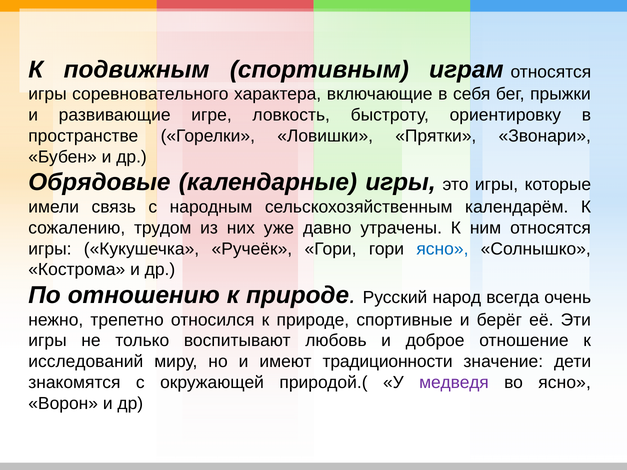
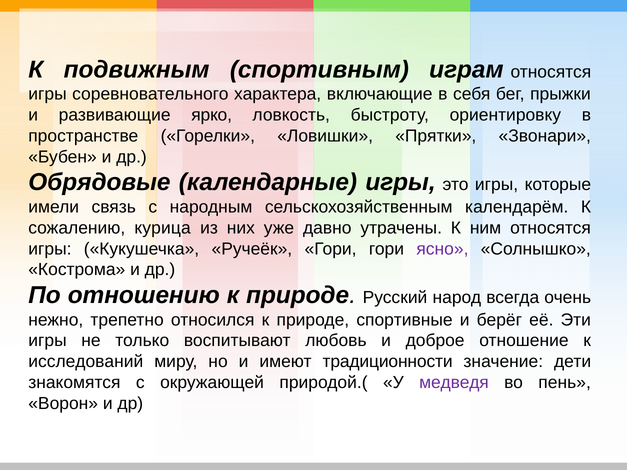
игре: игре -> ярко (212, 115)
трудом: трудом -> курица (163, 228)
ясно colour: blue -> purple (442, 249)
во ясно: ясно -> пень (565, 383)
